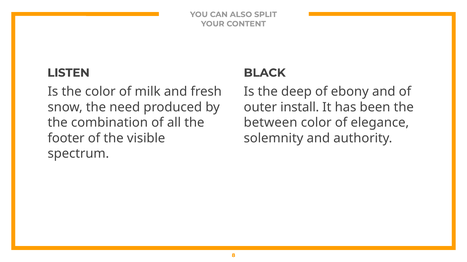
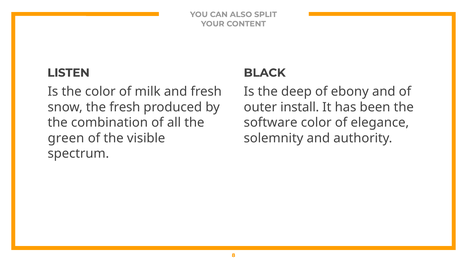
the need: need -> fresh (125, 107)
between: between -> software (271, 123)
footer: footer -> green (66, 139)
